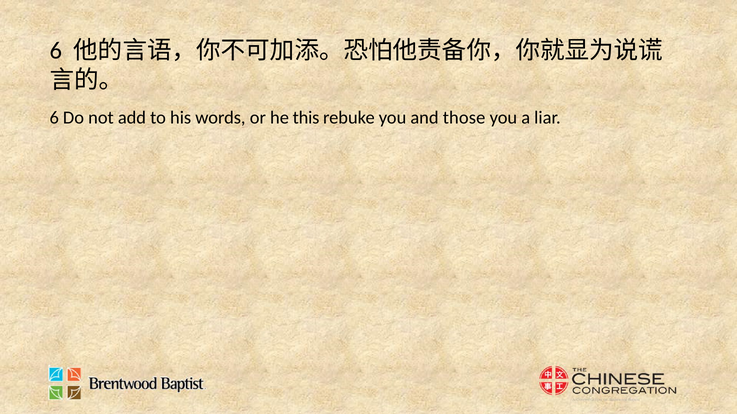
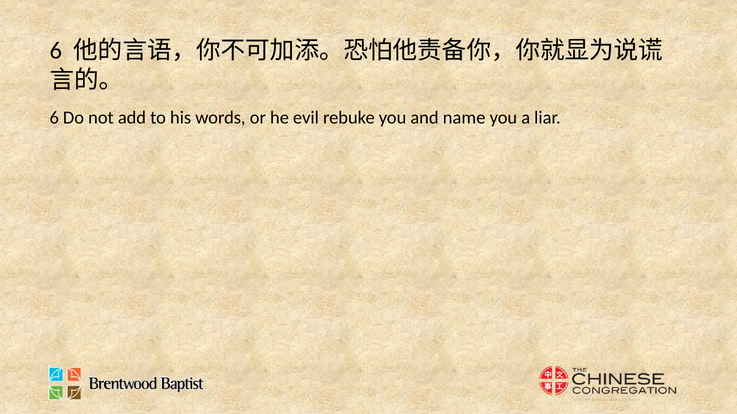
this: this -> evil (306, 118)
those: those -> name (464, 118)
